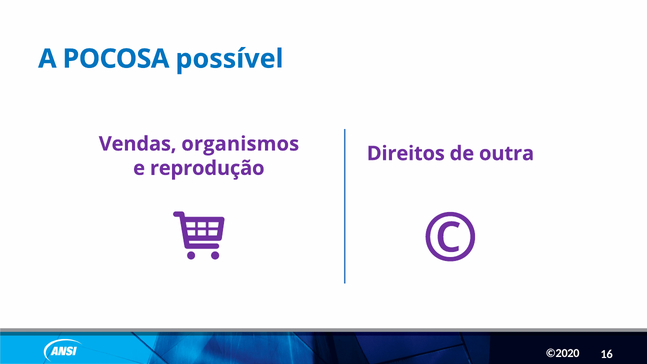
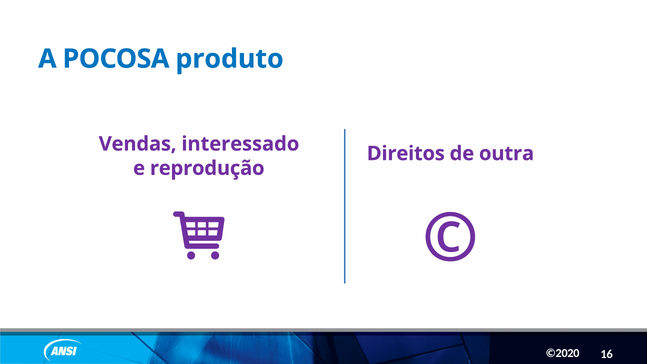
possível: possível -> produto (230, 59)
organismos: organismos -> interessado (240, 144)
